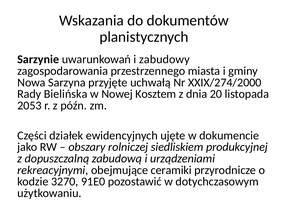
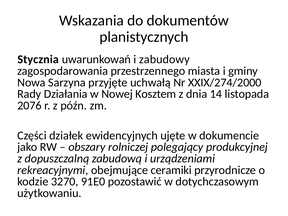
Sarzynie: Sarzynie -> Stycznia (38, 59)
Bielińska: Bielińska -> Działania (66, 94)
20: 20 -> 14 (216, 94)
2053: 2053 -> 2076 (29, 105)
siedliskiem: siedliskiem -> polegający (177, 147)
